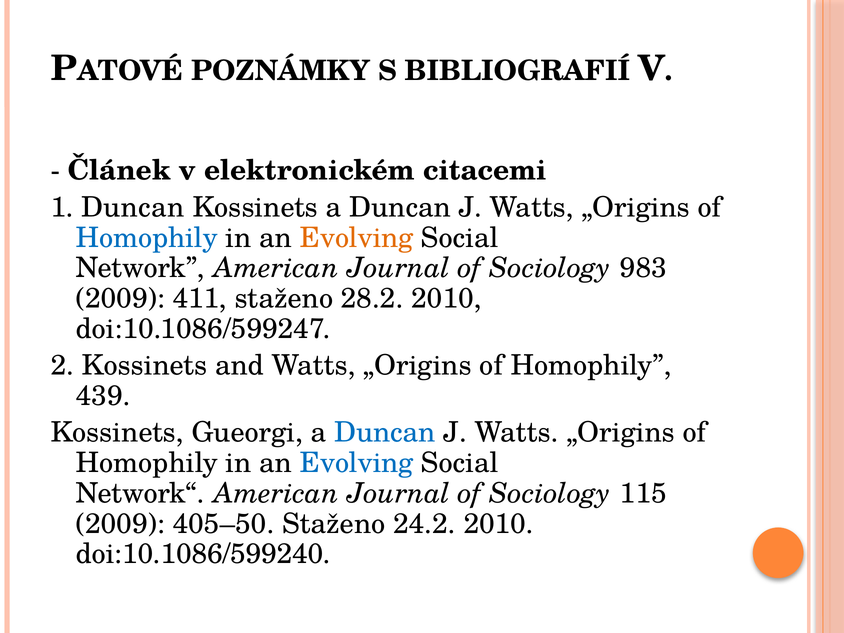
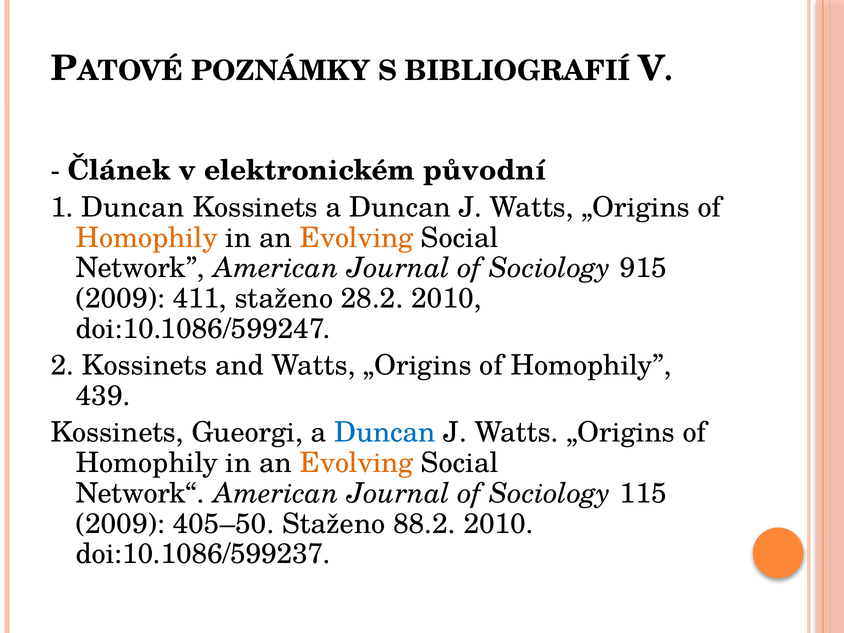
citacemi: citacemi -> původní (485, 171)
Homophily colour: blue -> orange (147, 238)
983: 983 -> 915 (643, 268)
Evolving colour: blue -> orange (357, 463)
24.2: 24.2 -> 88.2 (424, 524)
doi:10.1086/599240: doi:10.1086/599240 -> doi:10.1086/599237 (203, 554)
